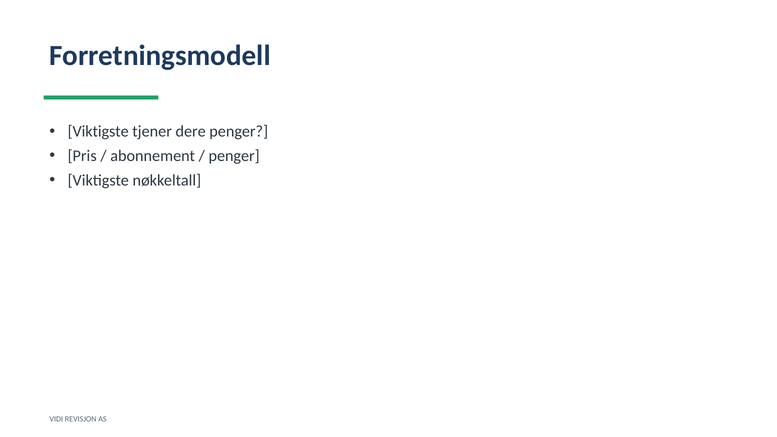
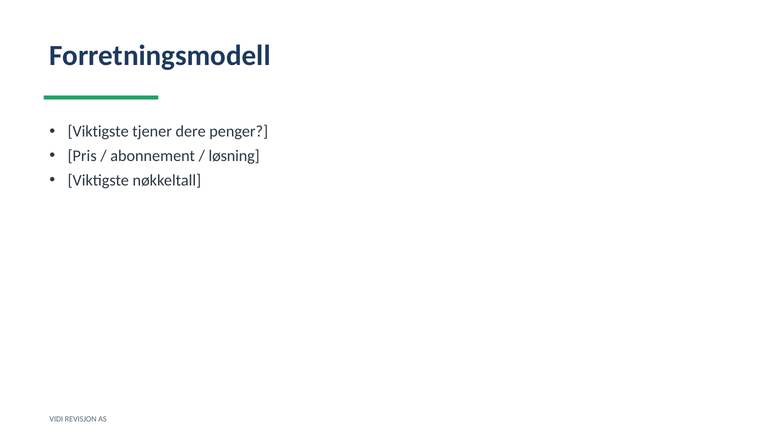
penger: penger -> løsning (234, 156)
